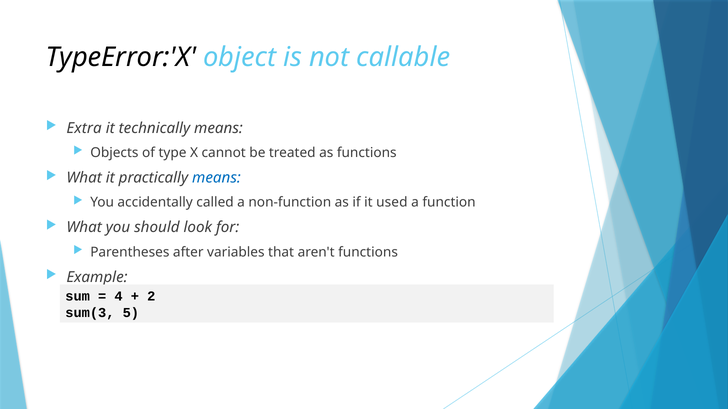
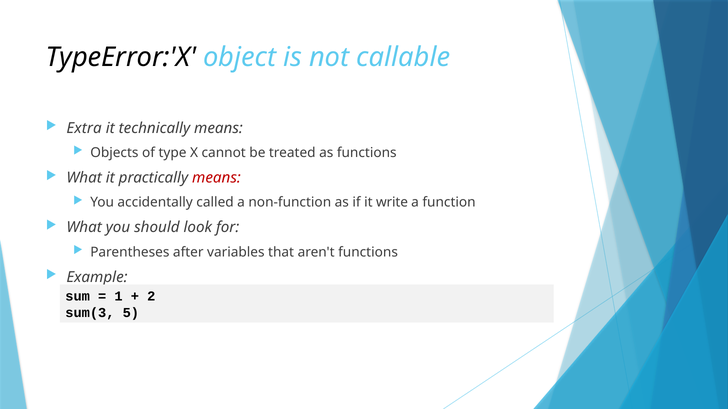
means colour: blue -> red (216, 178)
used: used -> write (392, 203)
4: 4 -> 1 (119, 297)
